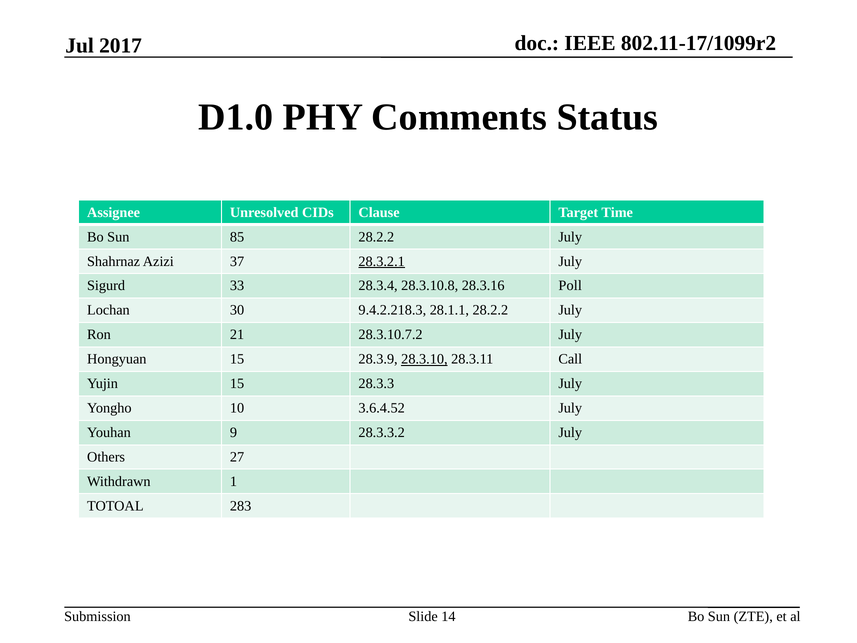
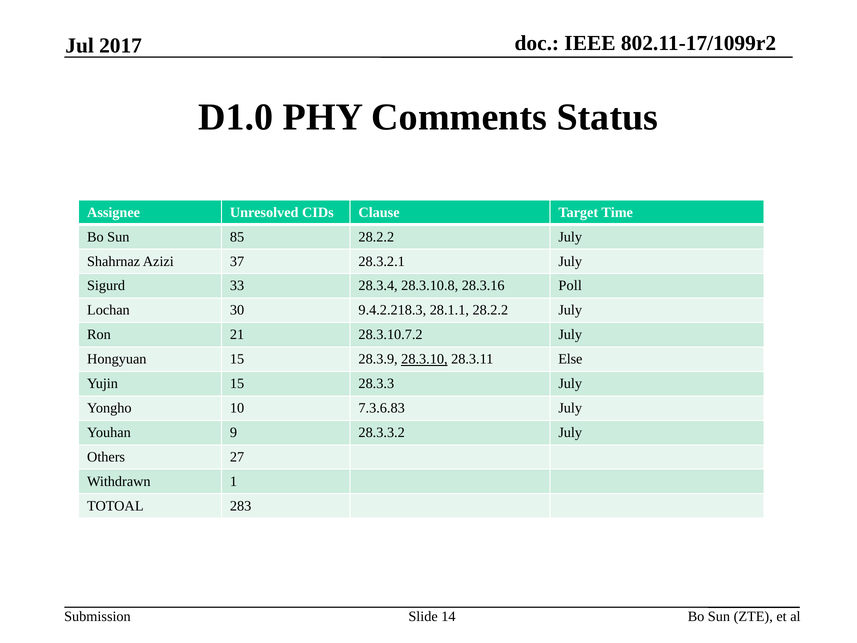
28.3.2.1 underline: present -> none (382, 261)
Call: Call -> Else (570, 359)
3.6.4.52: 3.6.4.52 -> 7.3.6.83 (382, 408)
